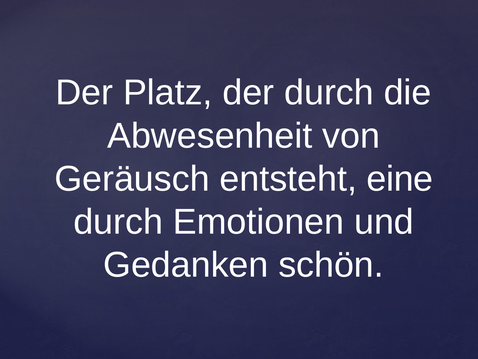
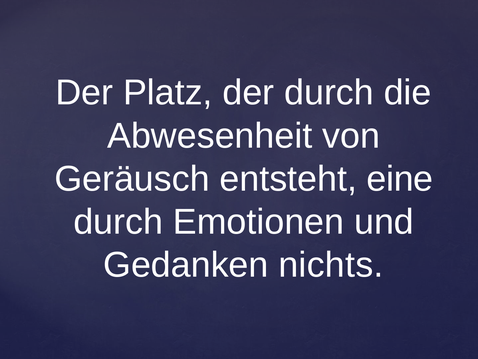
schön: schön -> nichts (331, 265)
